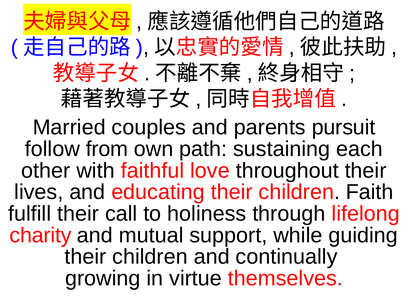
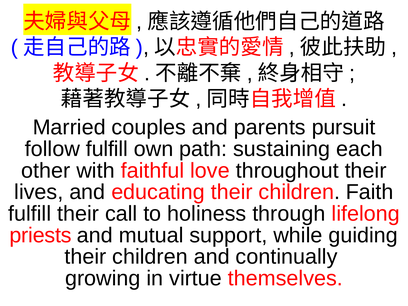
follow from: from -> fulfill (107, 149)
charity: charity -> priests (41, 235)
